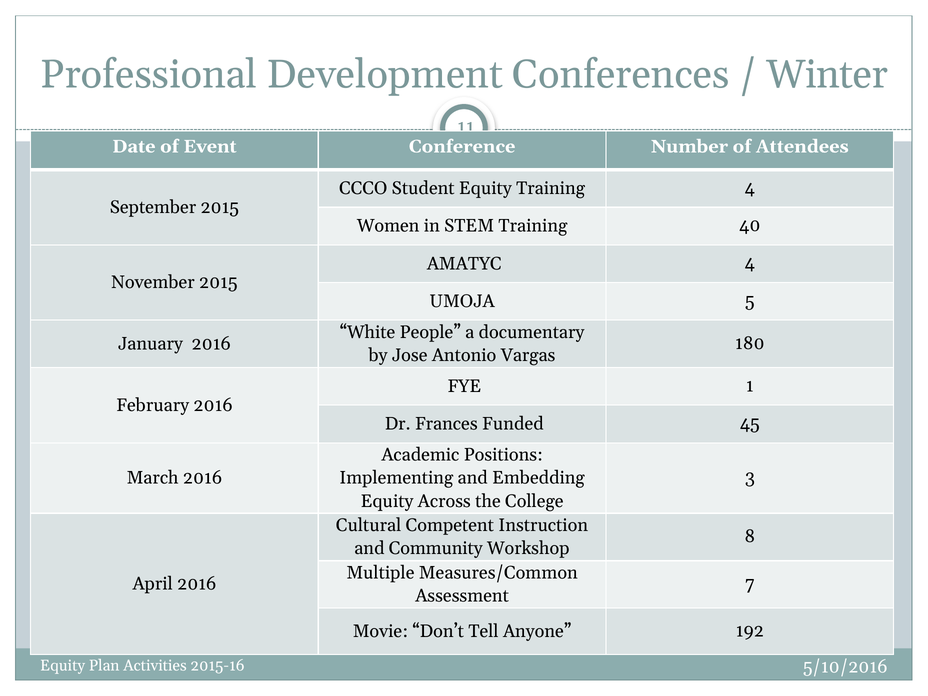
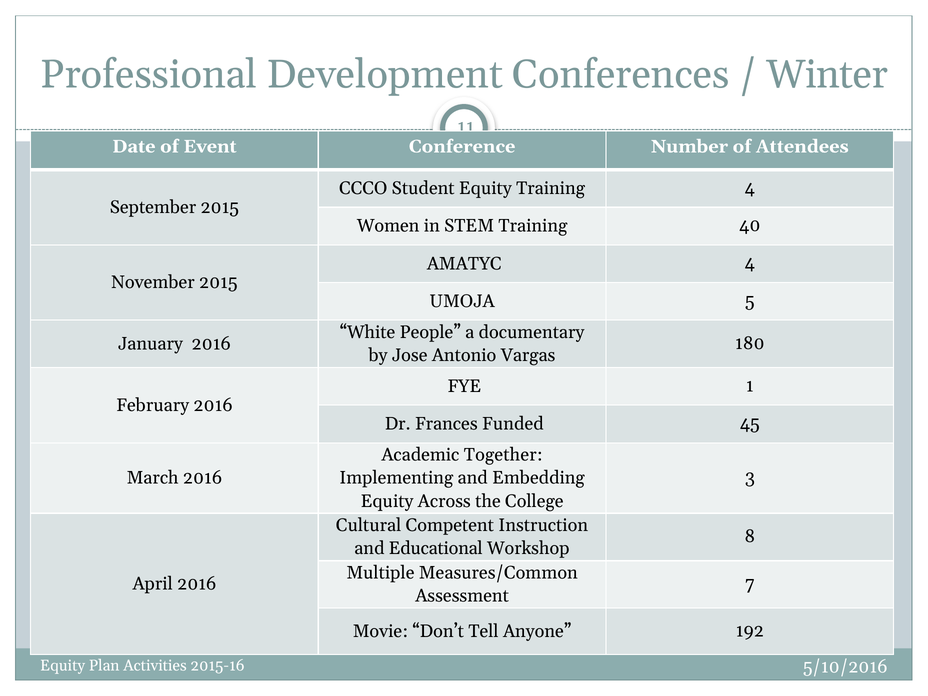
Positions: Positions -> Together (503, 455)
Community: Community -> Educational (436, 549)
